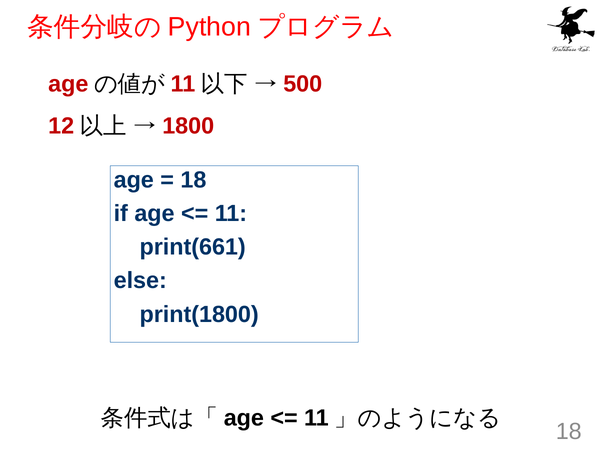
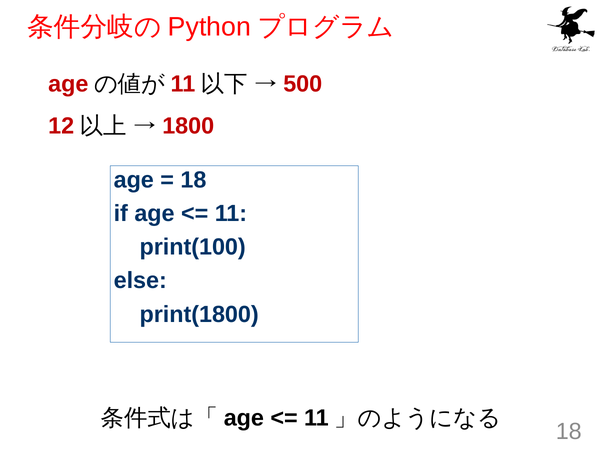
print(661: print(661 -> print(100 (193, 247)
